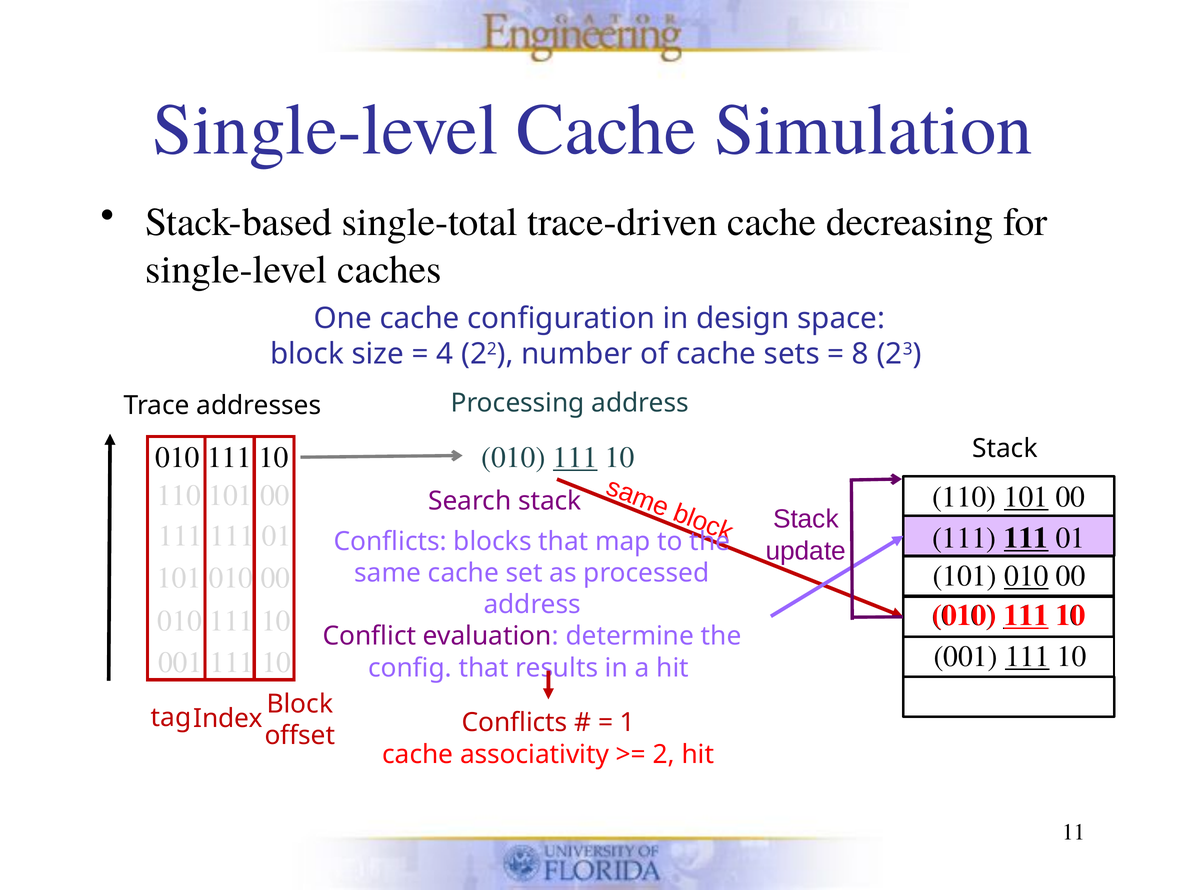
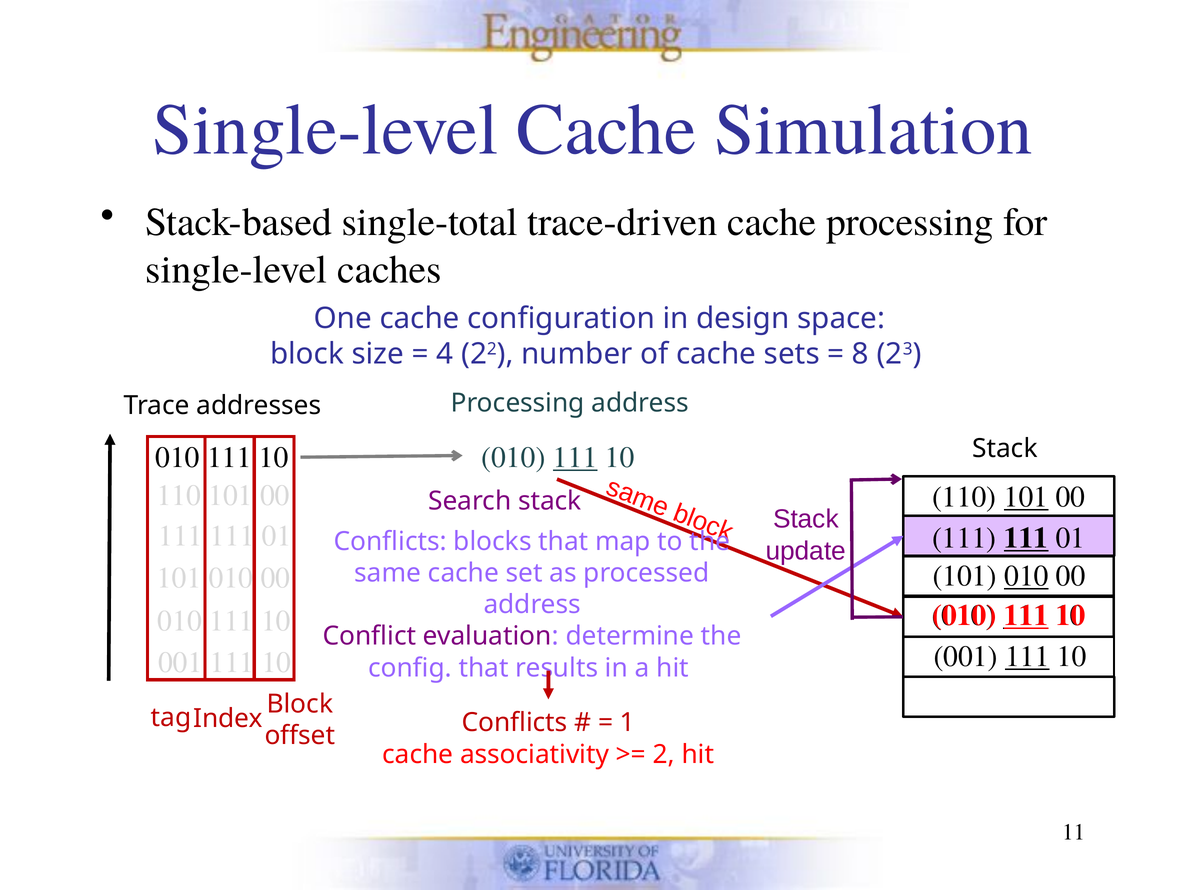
cache decreasing: decreasing -> processing (910, 222)
